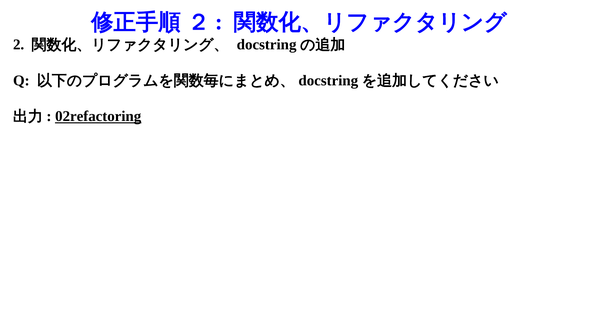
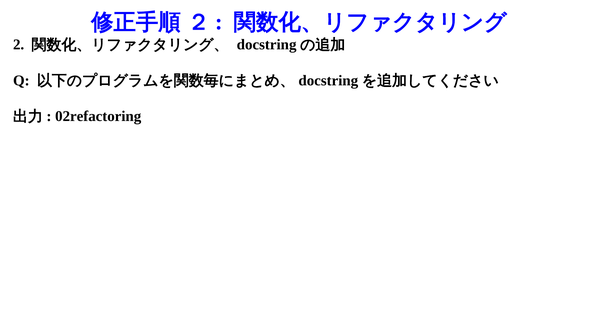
02refactoring underline: present -> none (98, 116)
